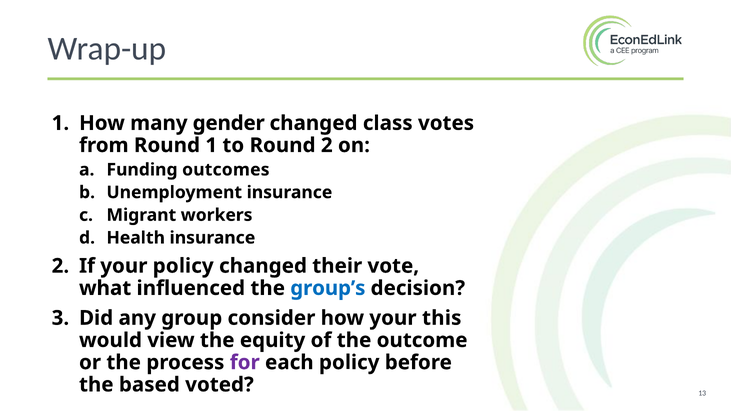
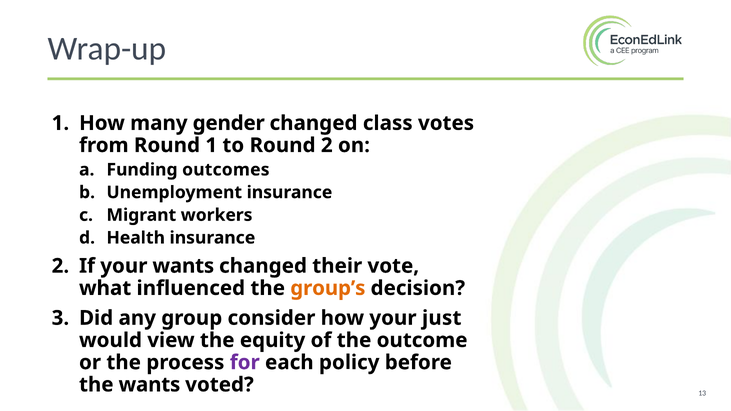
your policy: policy -> wants (183, 266)
group’s colour: blue -> orange (328, 288)
this: this -> just (442, 318)
the based: based -> wants (149, 385)
